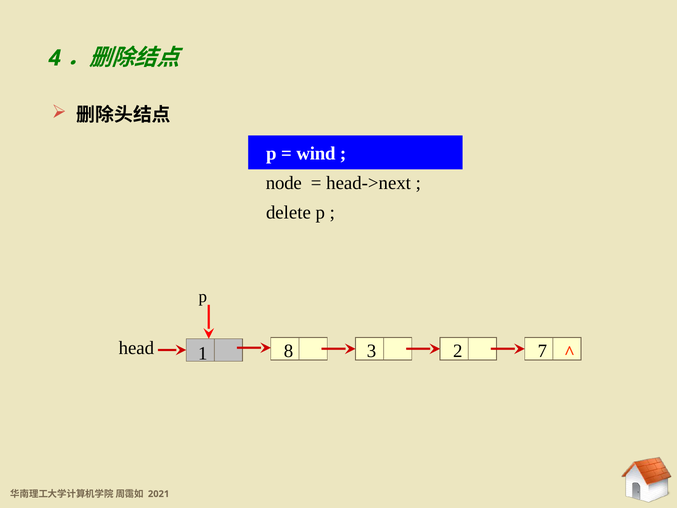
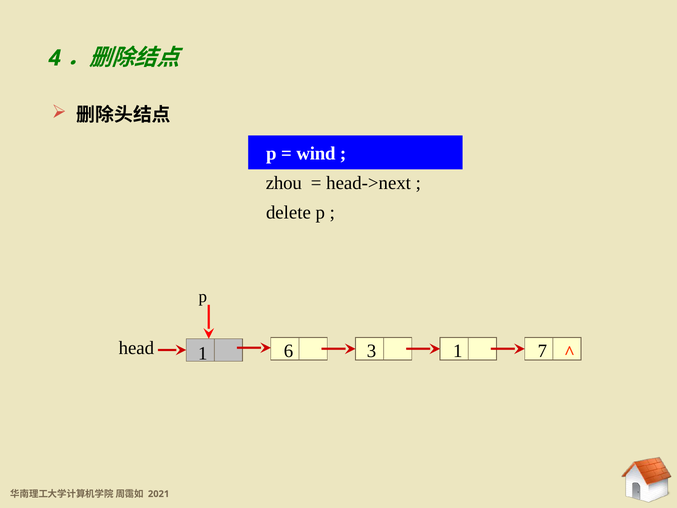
node: node -> zhou (284, 183)
3 2: 2 -> 1 (458, 351)
8: 8 -> 6 (289, 351)
